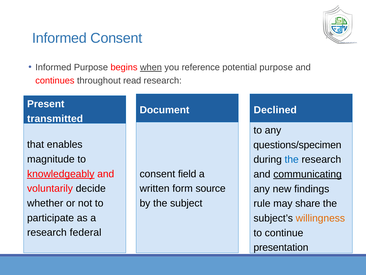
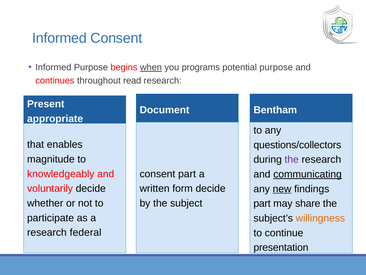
reference: reference -> programs (201, 67)
Declined: Declined -> Bentham (275, 110)
transmitted: transmitted -> appropriate (55, 119)
questions/specimen: questions/specimen -> questions/collectors (297, 145)
the colour: blue -> purple (292, 159)
knowledgeably underline: present -> none (61, 174)
consent field: field -> part (187, 174)
form source: source -> decide (211, 188)
new underline: none -> present (282, 189)
rule: rule -> part (262, 203)
